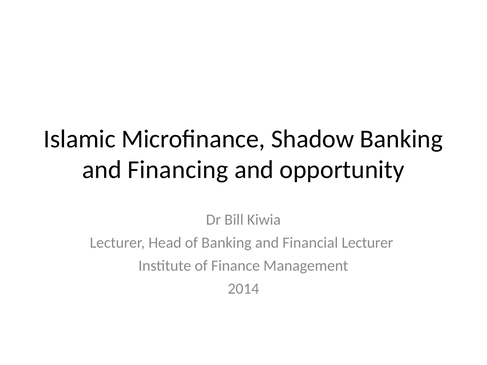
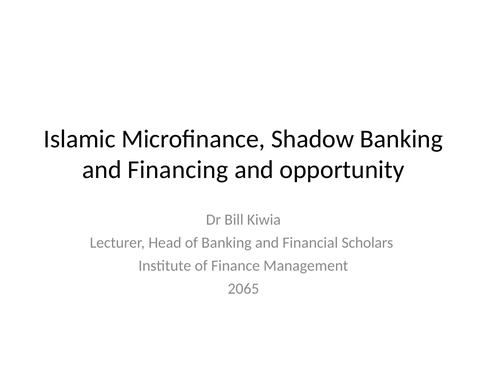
Financial Lecturer: Lecturer -> Scholars (367, 243)
2014: 2014 -> 2065 (243, 289)
